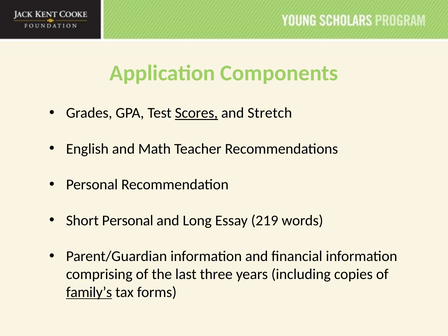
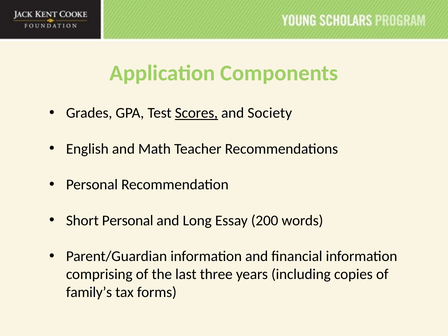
Stretch: Stretch -> Society (270, 113)
219: 219 -> 200 (265, 221)
family’s underline: present -> none (89, 292)
